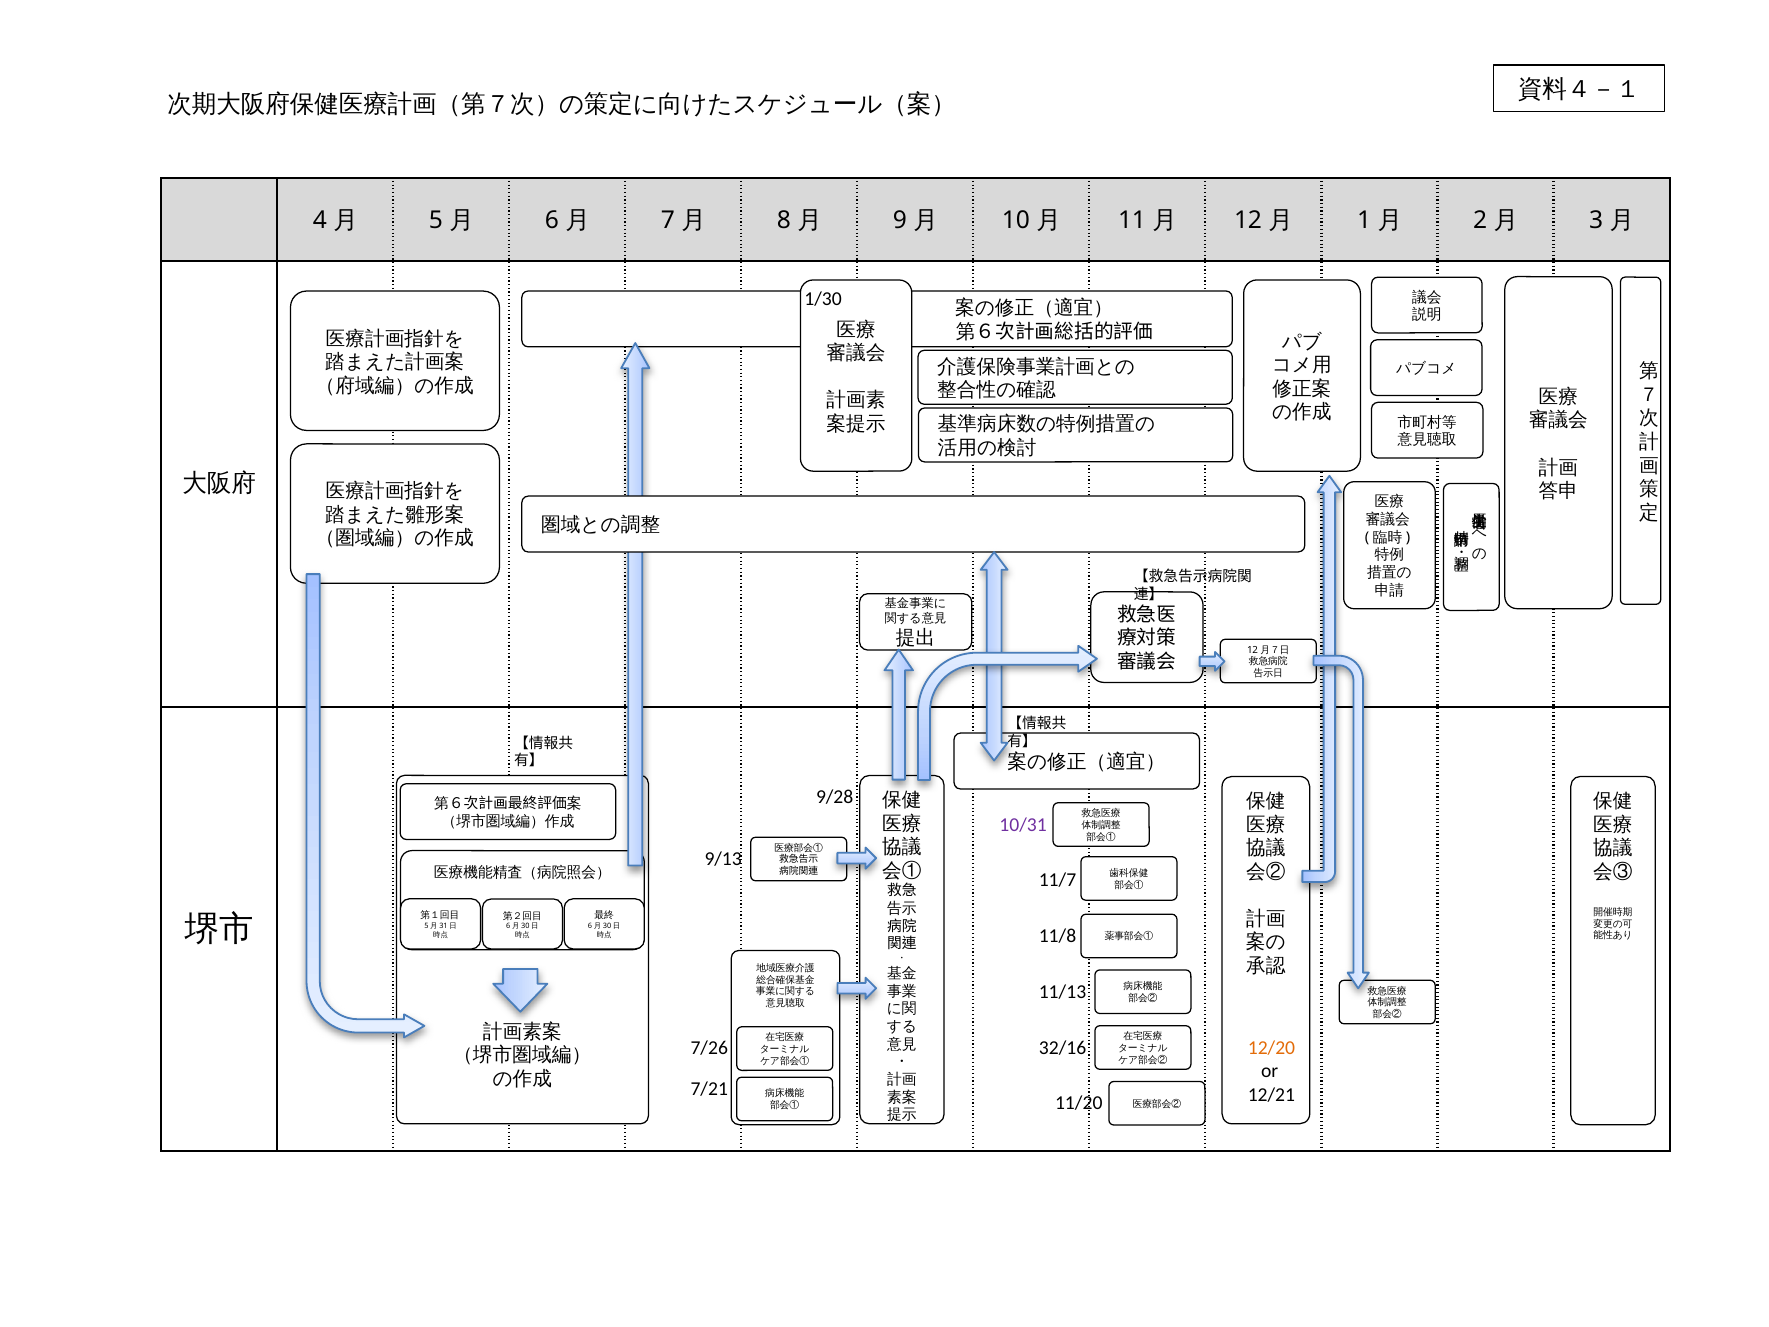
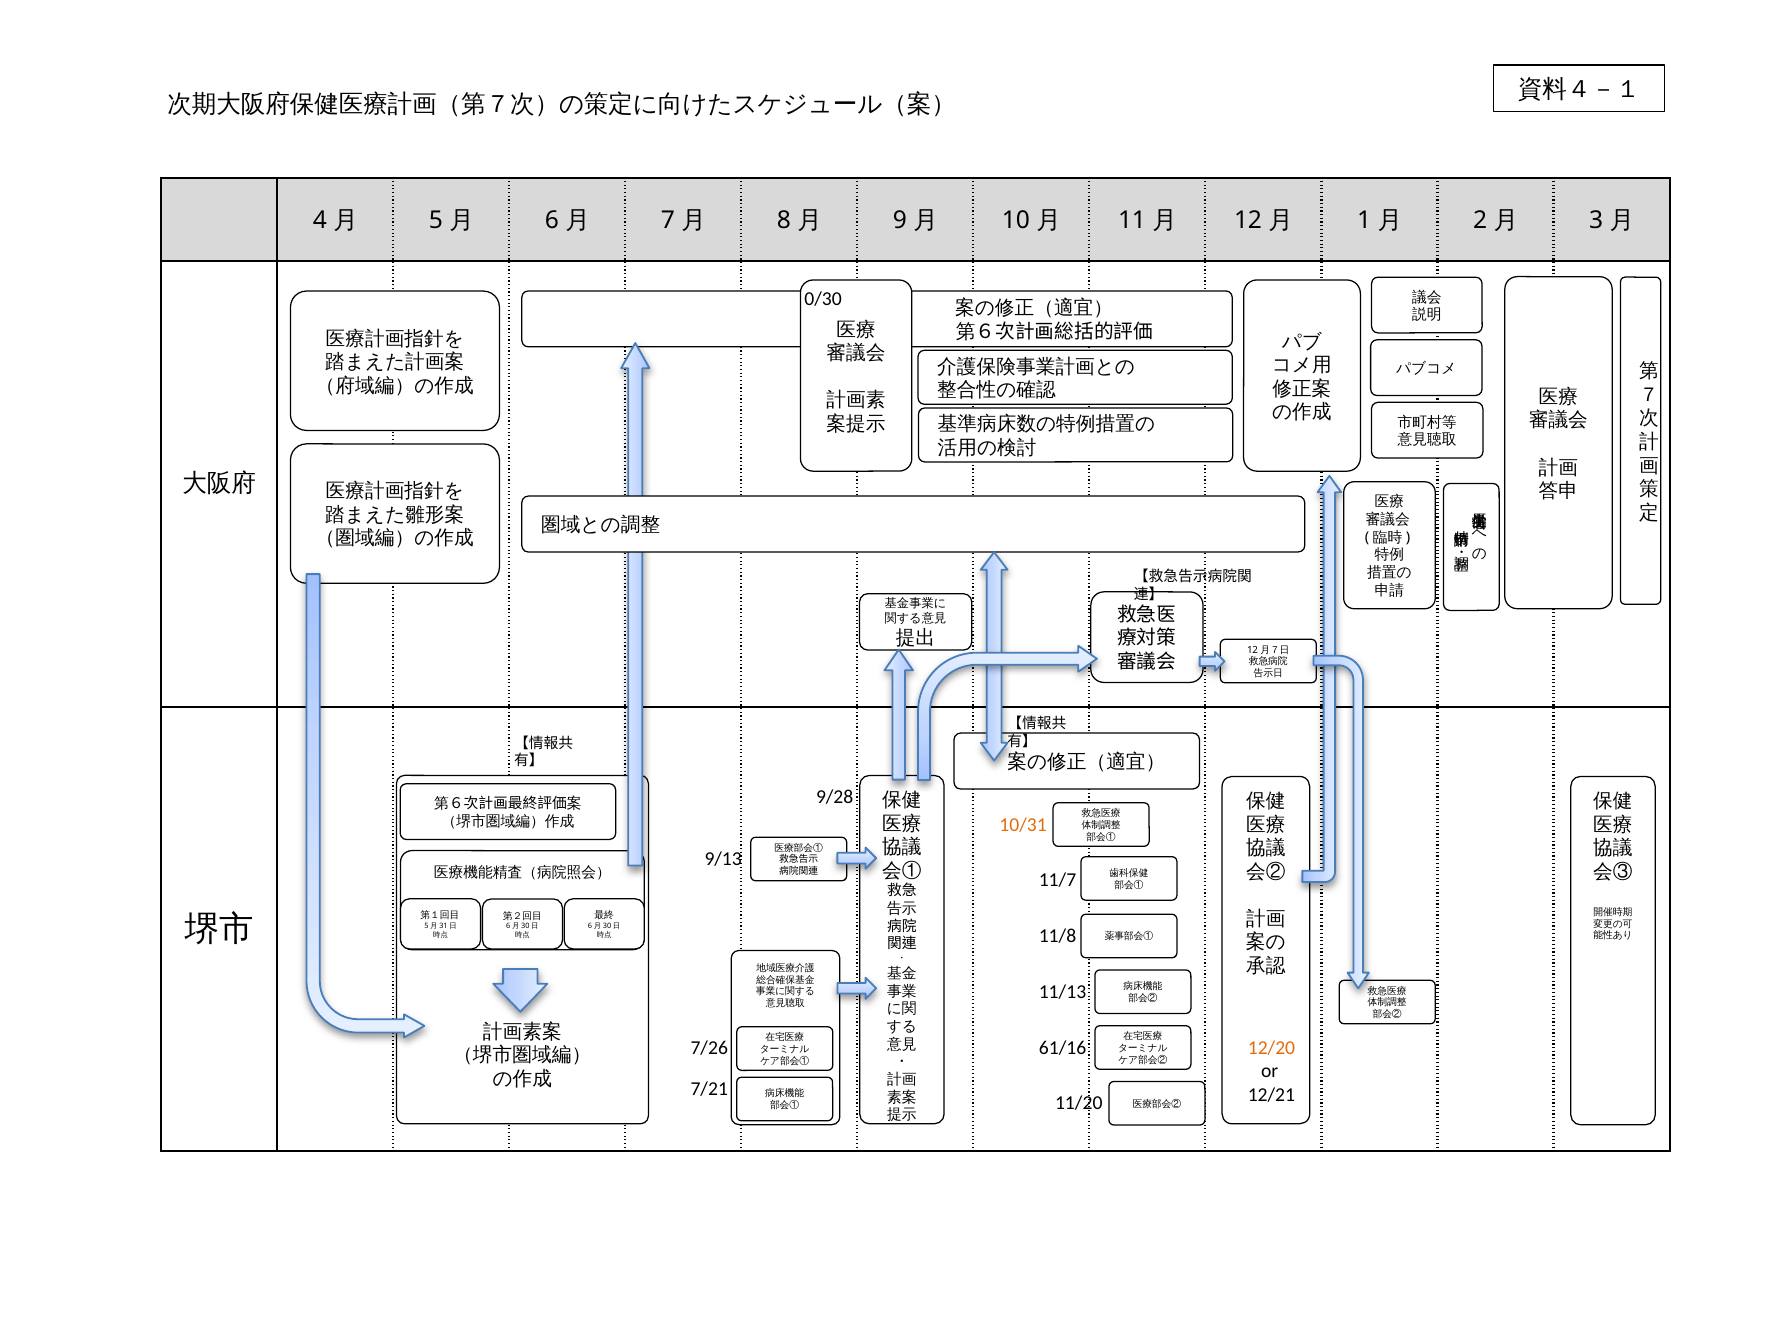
1/30: 1/30 -> 0/30 (823, 298)
10/31 colour: purple -> orange (1023, 824)
32/16: 32/16 -> 61/16 (1063, 1047)
